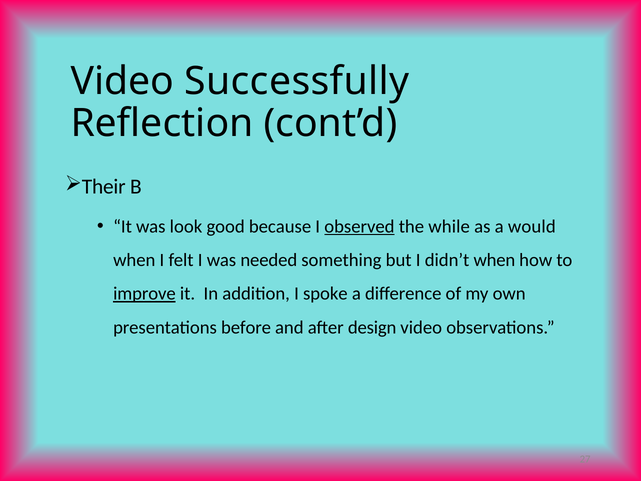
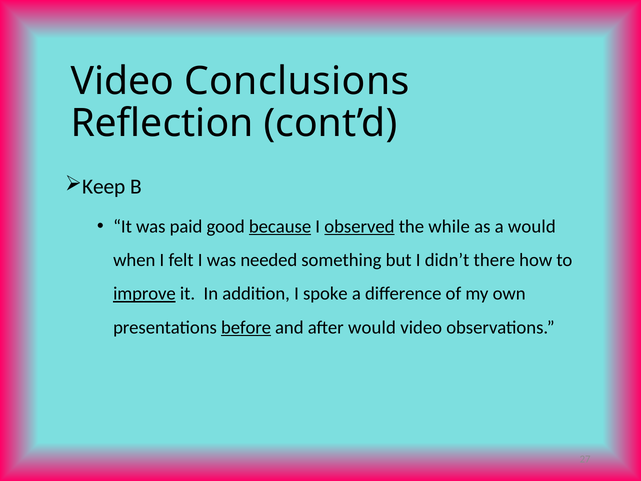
Successfully: Successfully -> Conclusions (297, 81)
Their: Their -> Keep (104, 187)
look: look -> paid (186, 226)
because underline: none -> present (280, 226)
didn’t when: when -> there (494, 260)
before underline: none -> present (246, 327)
after design: design -> would (372, 327)
